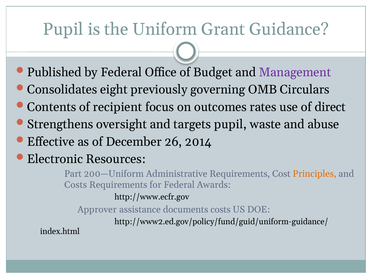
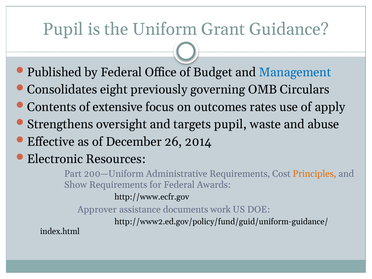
Management colour: purple -> blue (295, 72)
recipient: recipient -> extensive (118, 107)
direct: direct -> apply (330, 107)
Costs: Costs -> Show (76, 185)
documents costs: costs -> work (221, 209)
